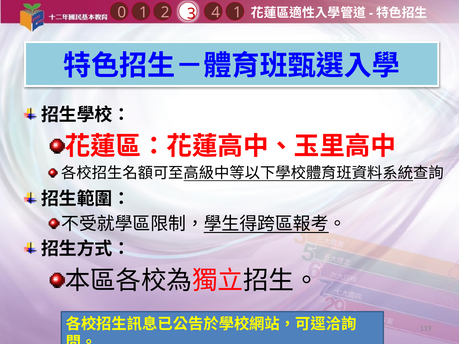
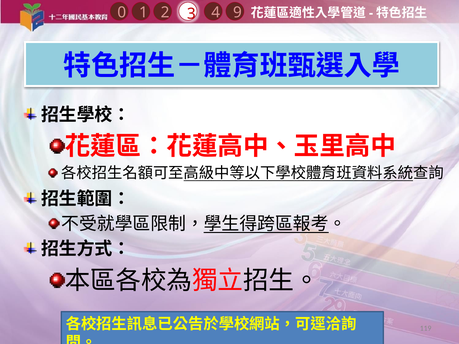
4 1: 1 -> 9 (237, 12)
